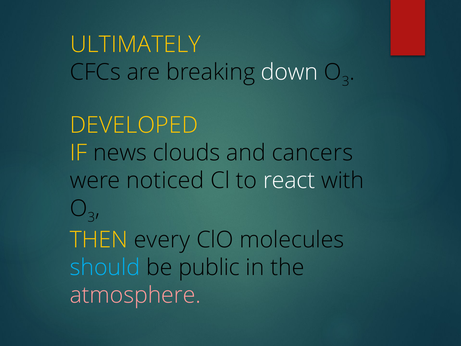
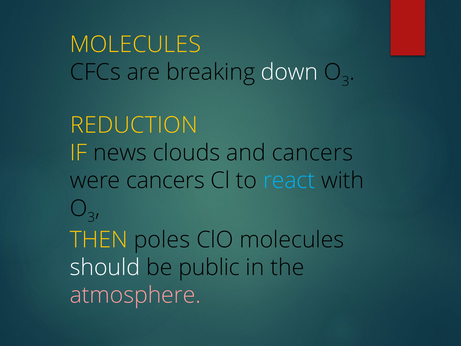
ULTIMATELY: ULTIMATELY -> MOLECULES (135, 45)
DEVELOPED: DEVELOPED -> REDUCTION (134, 125)
were noticed: noticed -> cancers (165, 181)
react colour: white -> light blue (289, 181)
every: every -> poles (162, 240)
should colour: light blue -> white (105, 267)
